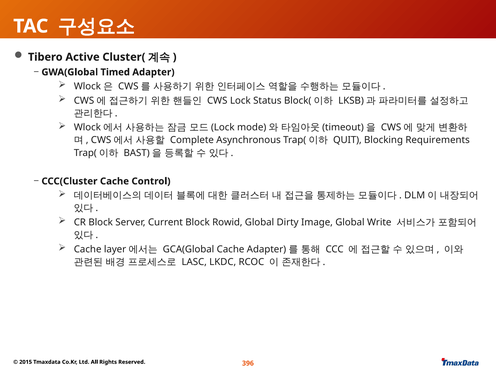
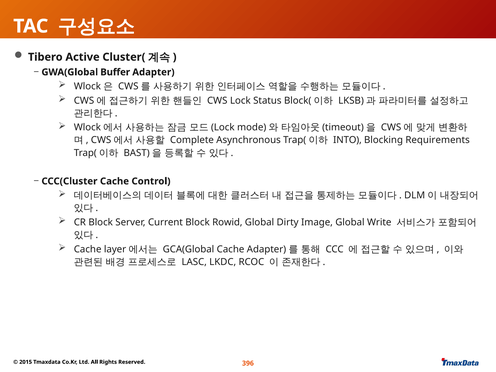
Timed: Timed -> Buffer (115, 72)
QUIT: QUIT -> INTO (347, 140)
